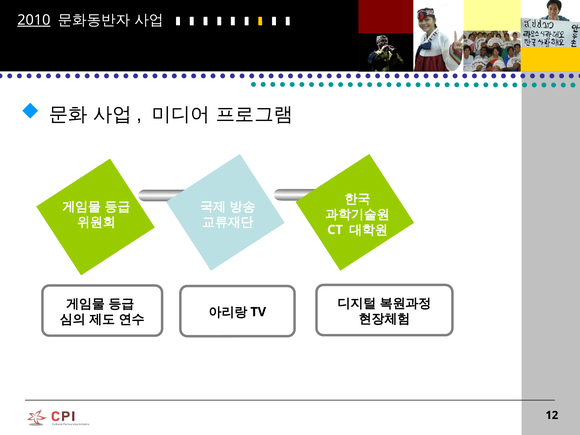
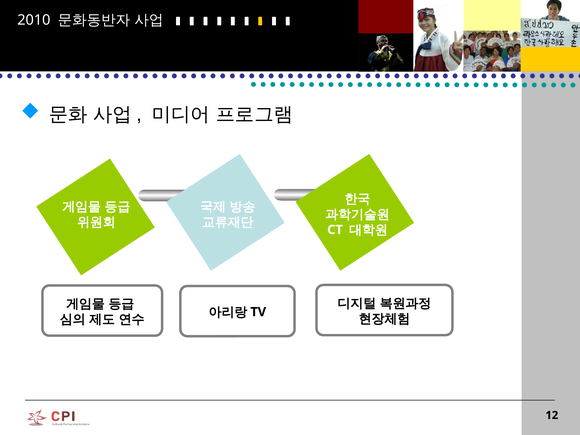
2010 underline: present -> none (34, 20)
